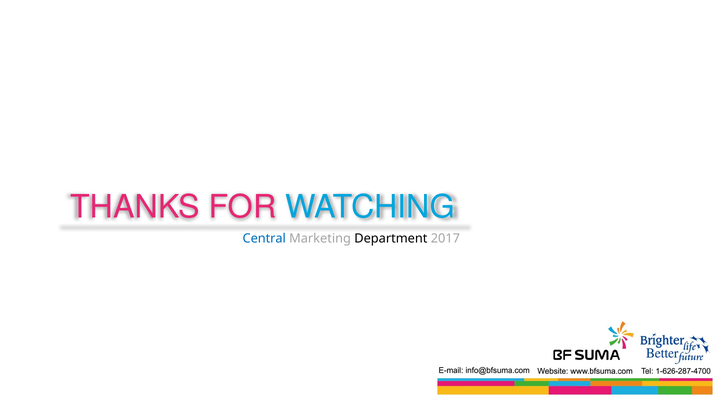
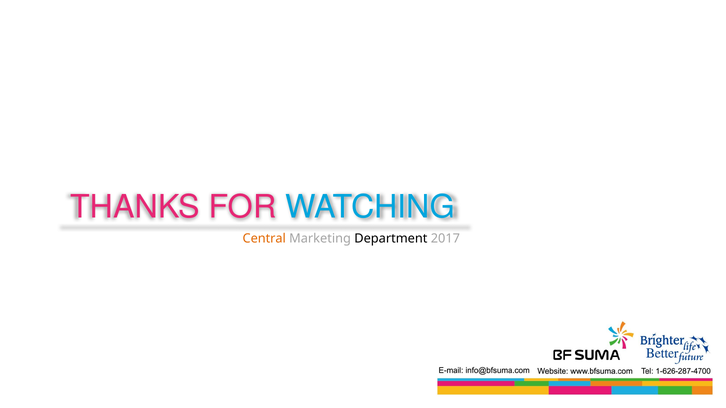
Central colour: blue -> orange (264, 239)
